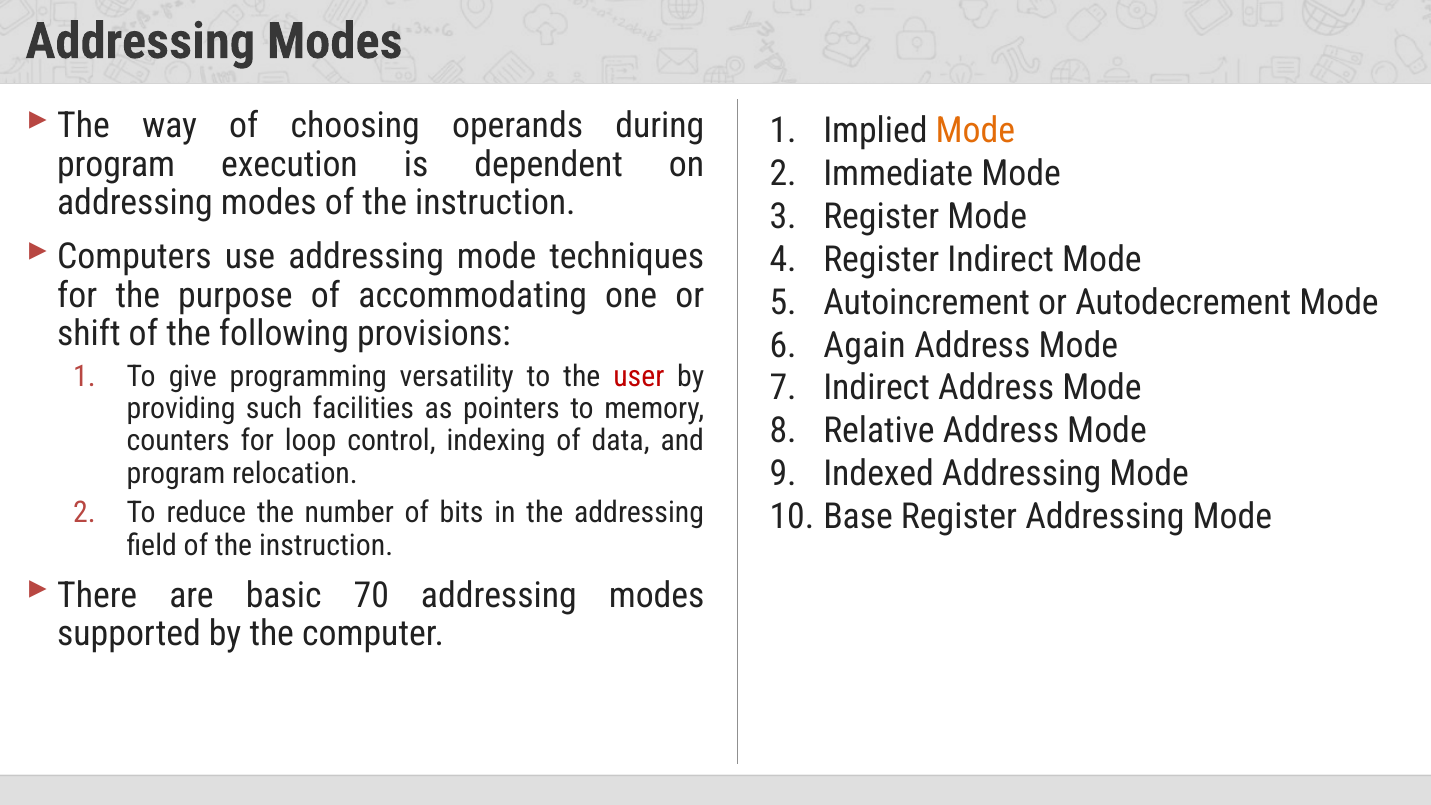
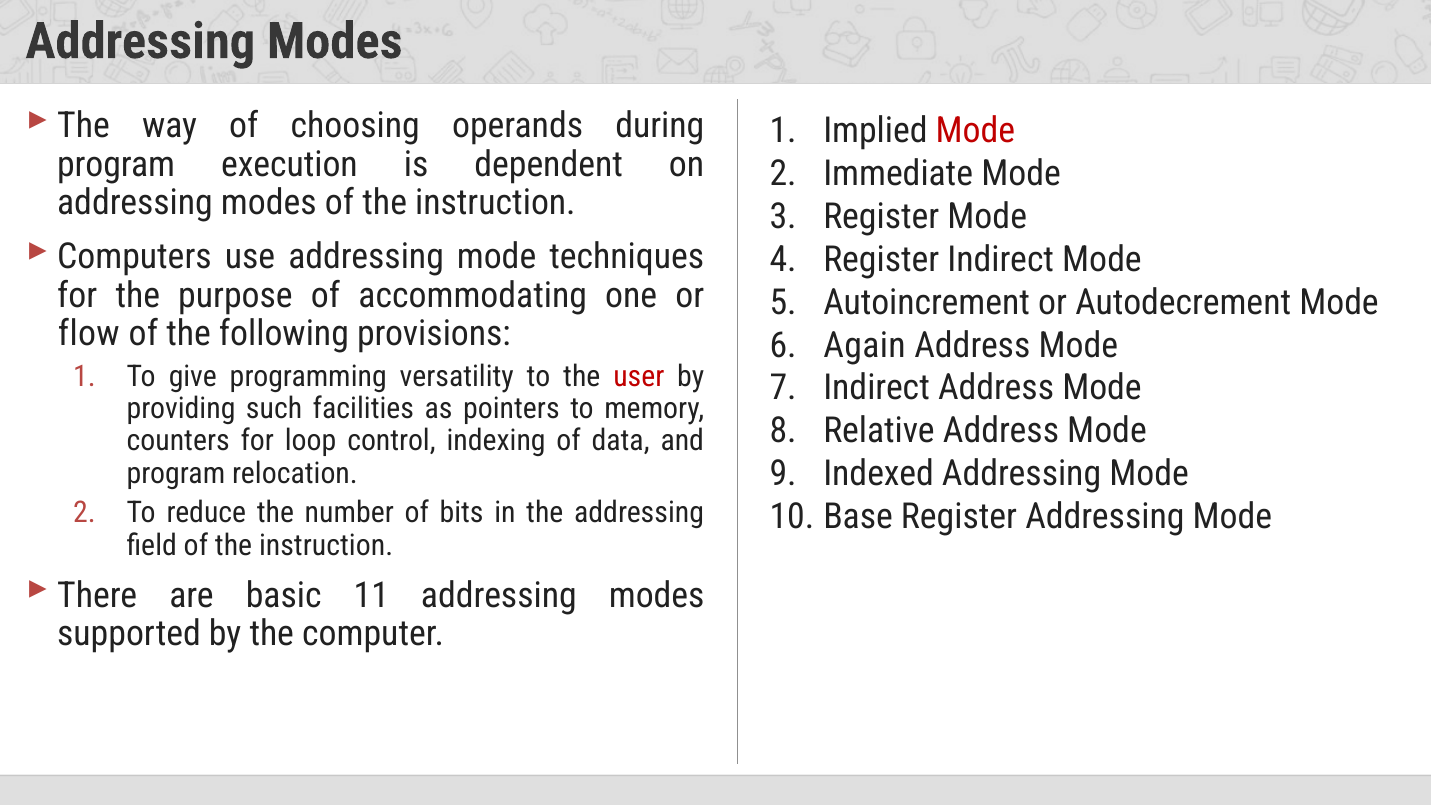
Mode colour: orange -> red (975, 131)
shift: shift -> flow (89, 334)
70: 70 -> 11 (371, 595)
